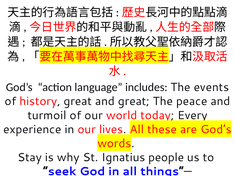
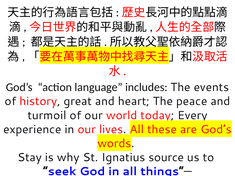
and great: great -> heart (134, 101)
people: people -> source (166, 158)
